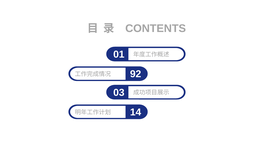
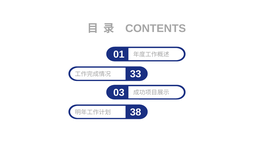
92: 92 -> 33 (136, 74)
14: 14 -> 38 (136, 112)
